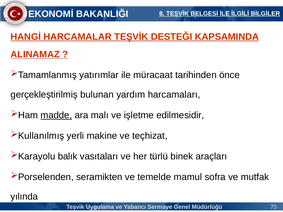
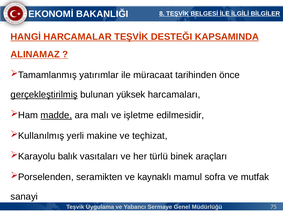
gerçekleştirilmiş underline: none -> present (44, 95)
yardım: yardım -> yüksek (131, 95)
temelde: temelde -> kaynaklı (154, 177)
yılında: yılında -> sanayi (24, 197)
